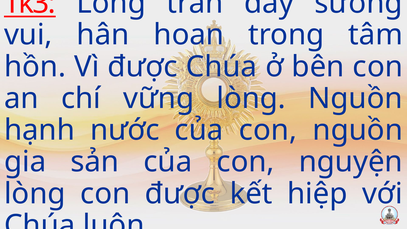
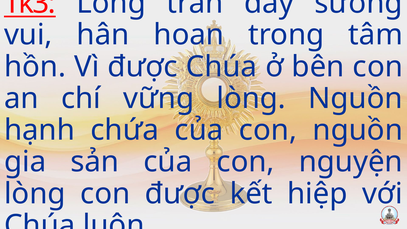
nước: nước -> chứa (125, 130)
